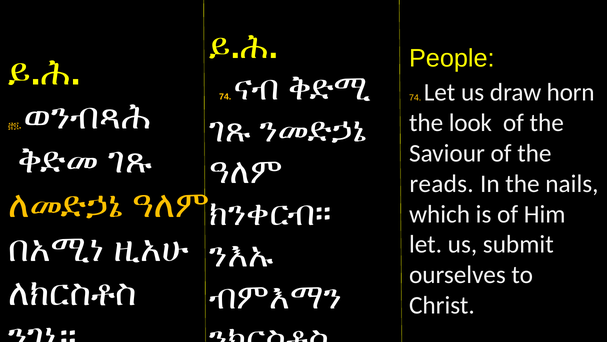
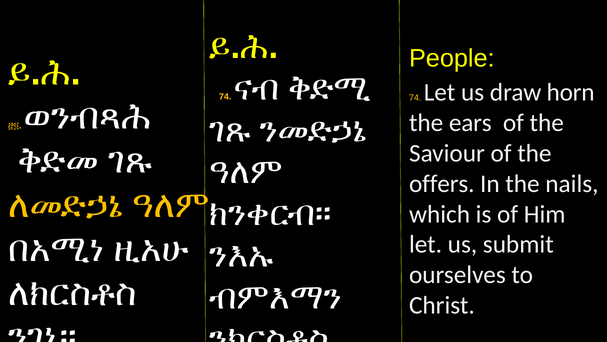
look: look -> ears (470, 123)
reads: reads -> offers (442, 184)
